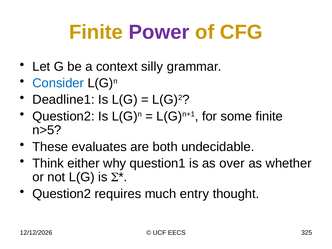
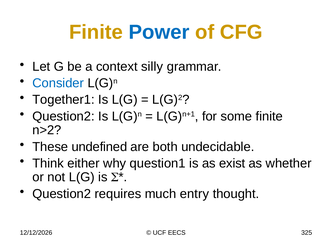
Power colour: purple -> blue (159, 32)
Deadline1: Deadline1 -> Together1 (64, 100)
n>5: n>5 -> n>2 (47, 130)
evaluates: evaluates -> undefined (99, 147)
over: over -> exist (232, 163)
